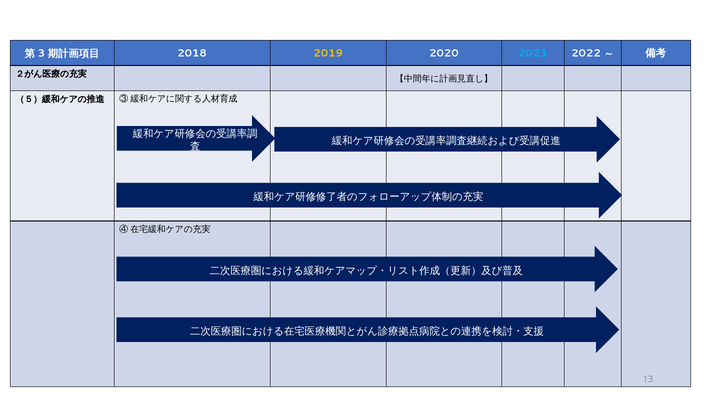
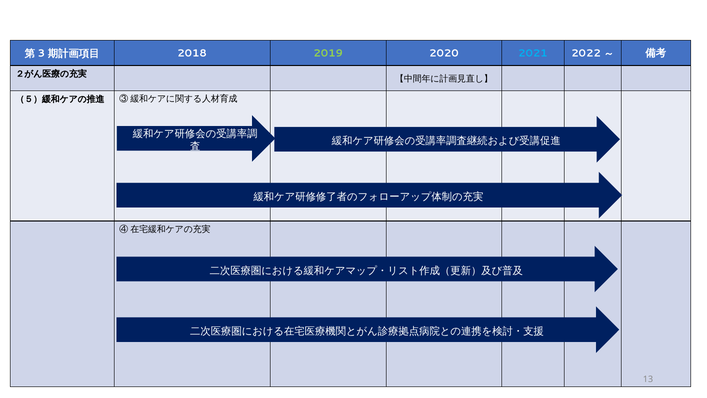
2019 colour: yellow -> light green (328, 53)
